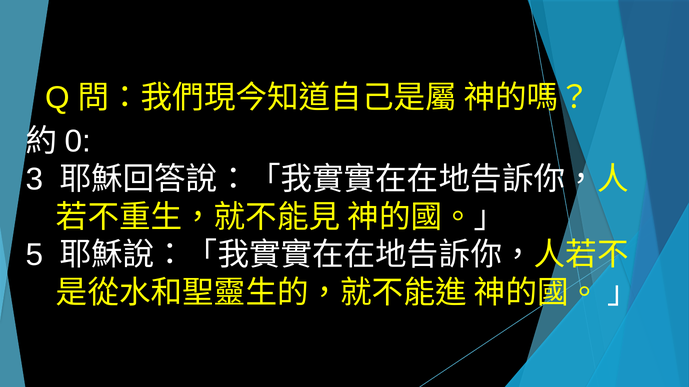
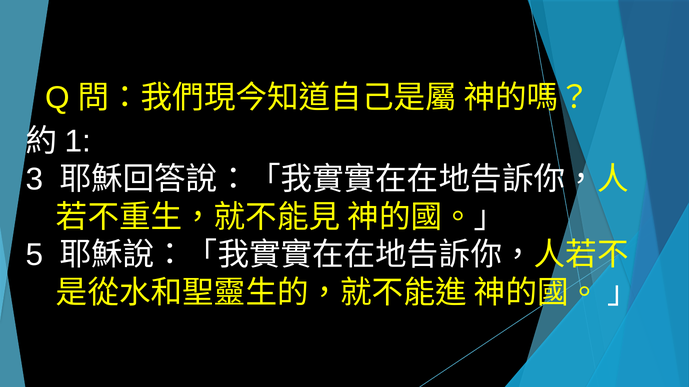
0: 0 -> 1 (78, 142)
